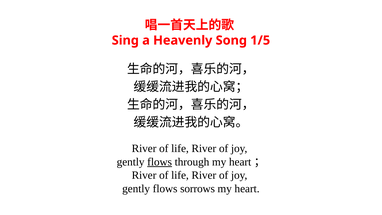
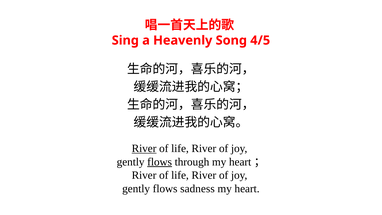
1/5: 1/5 -> 4/5 (260, 40)
River underline: none -> present (144, 148)
sorrows: sorrows -> sadness (197, 189)
